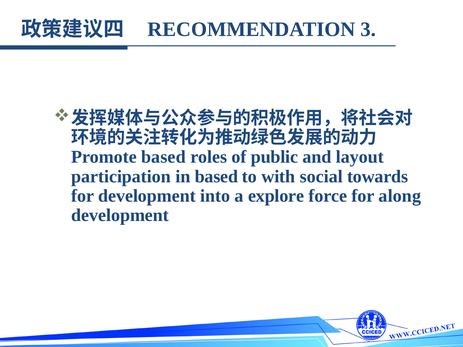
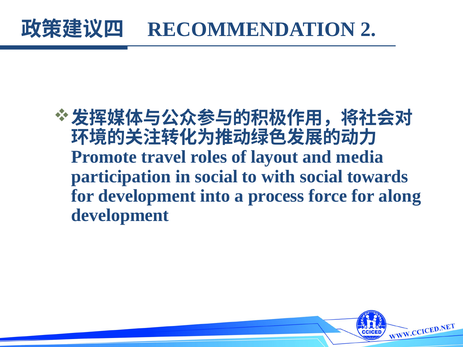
3: 3 -> 2 (368, 30)
Promote based: based -> travel (164, 157)
public: public -> layout (275, 157)
layout: layout -> media (360, 157)
in based: based -> social (216, 177)
explore: explore -> process (276, 196)
